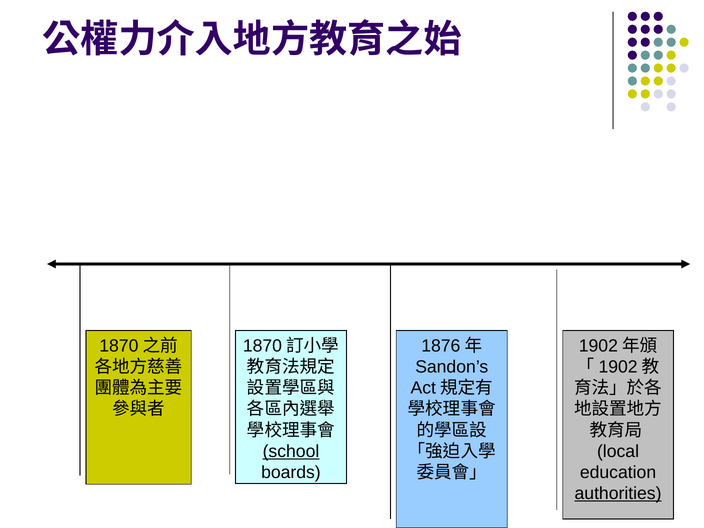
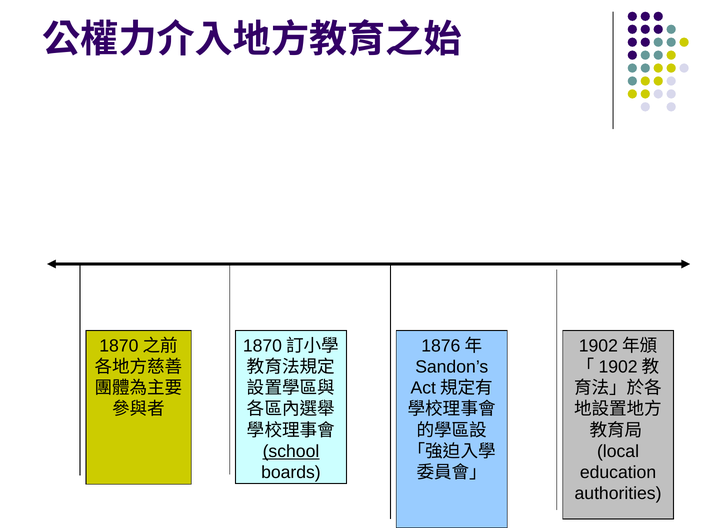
authorities underline: present -> none (618, 494)
